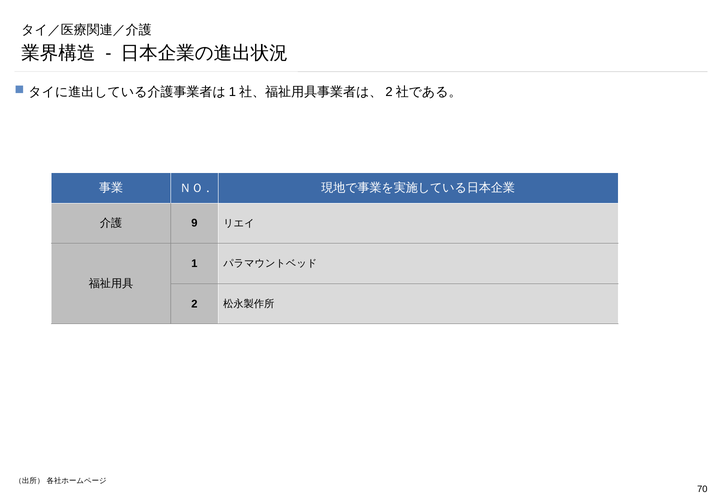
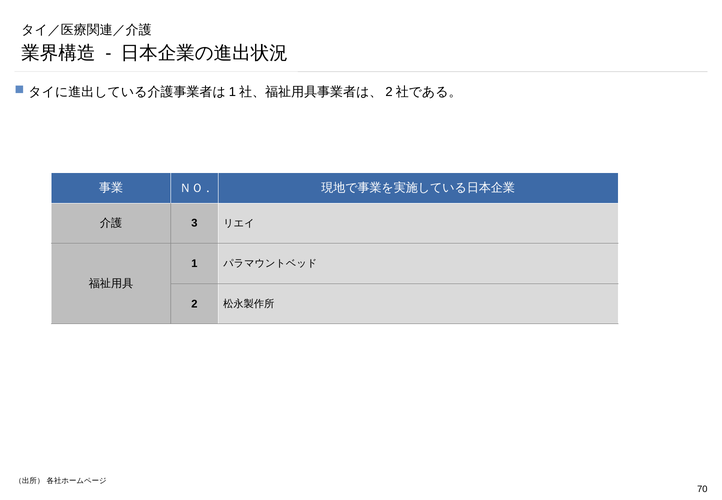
9: 9 -> 3 (194, 223)
